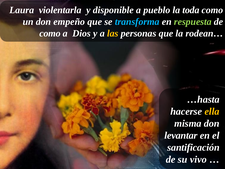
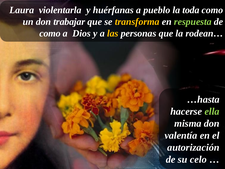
disponible: disponible -> huérfanas (113, 10)
empeño: empeño -> trabajar (69, 22)
transforma colour: light blue -> yellow (137, 22)
ella colour: yellow -> light green (212, 111)
levantar: levantar -> valentía (181, 135)
santificación: santificación -> autorización (193, 147)
vivo: vivo -> celo (198, 159)
